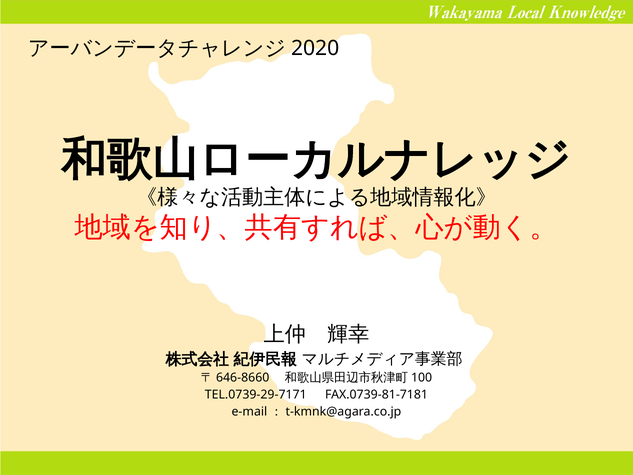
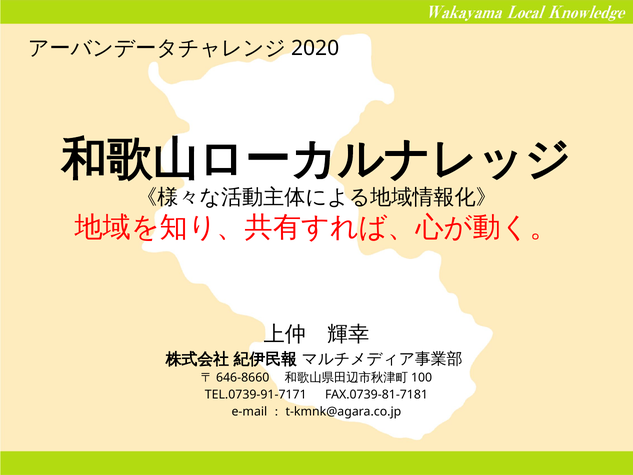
TEL.0739-29-7171: TEL.0739-29-7171 -> TEL.0739-91-7171 (256, 395)
